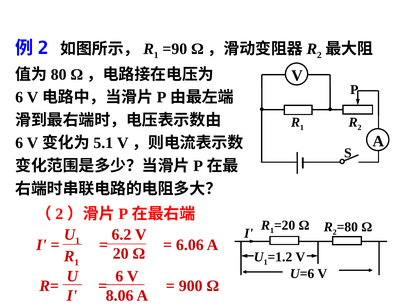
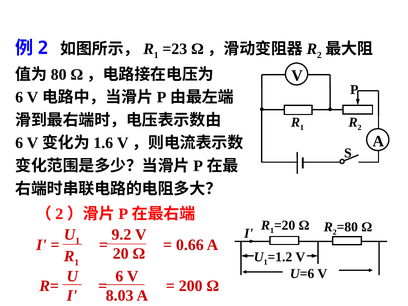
=90: =90 -> =23 (175, 49)
5.1: 5.1 -> 1.6 (103, 143)
6.2: 6.2 -> 9.2 (121, 235)
6.06: 6.06 -> 0.66 (190, 245)
900: 900 -> 200 (191, 286)
8.06: 8.06 -> 8.03 (120, 295)
